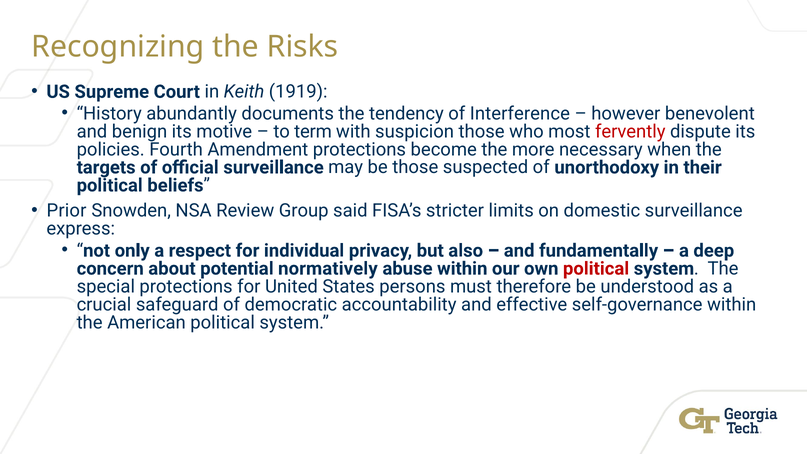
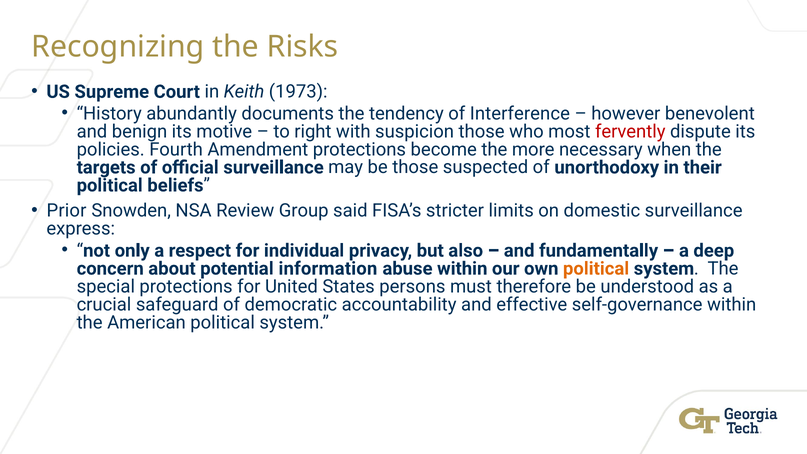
1919: 1919 -> 1973 (298, 92)
term: term -> right (313, 131)
normatively: normatively -> information (328, 269)
political colour: red -> orange (596, 269)
